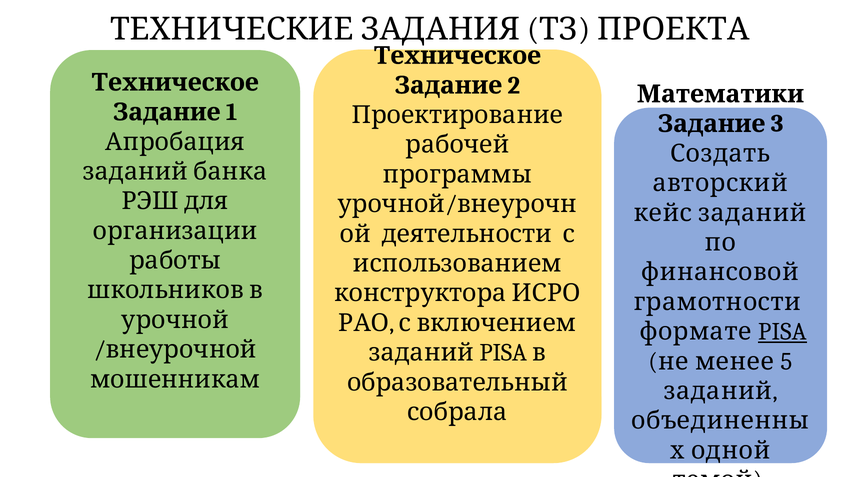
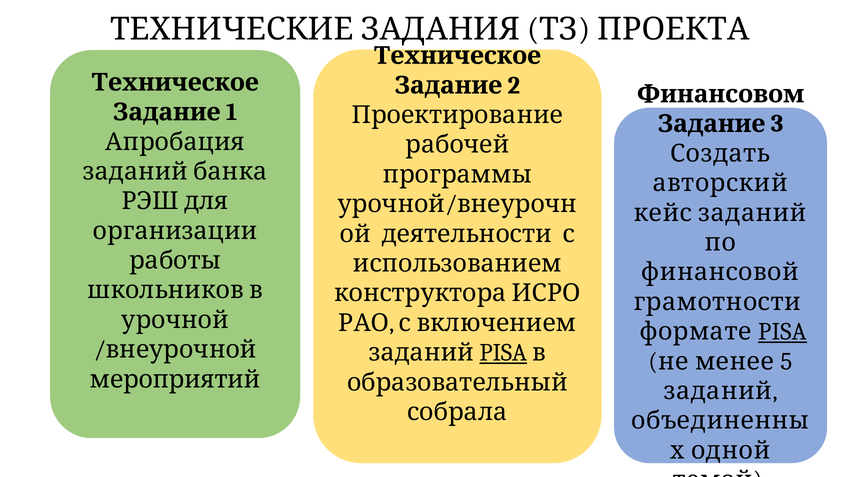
Математики: Математики -> Финансовом (721, 94)
PISA underline: none -> present (503, 353)
мошенникам: мошенникам -> мероприятий (175, 380)
